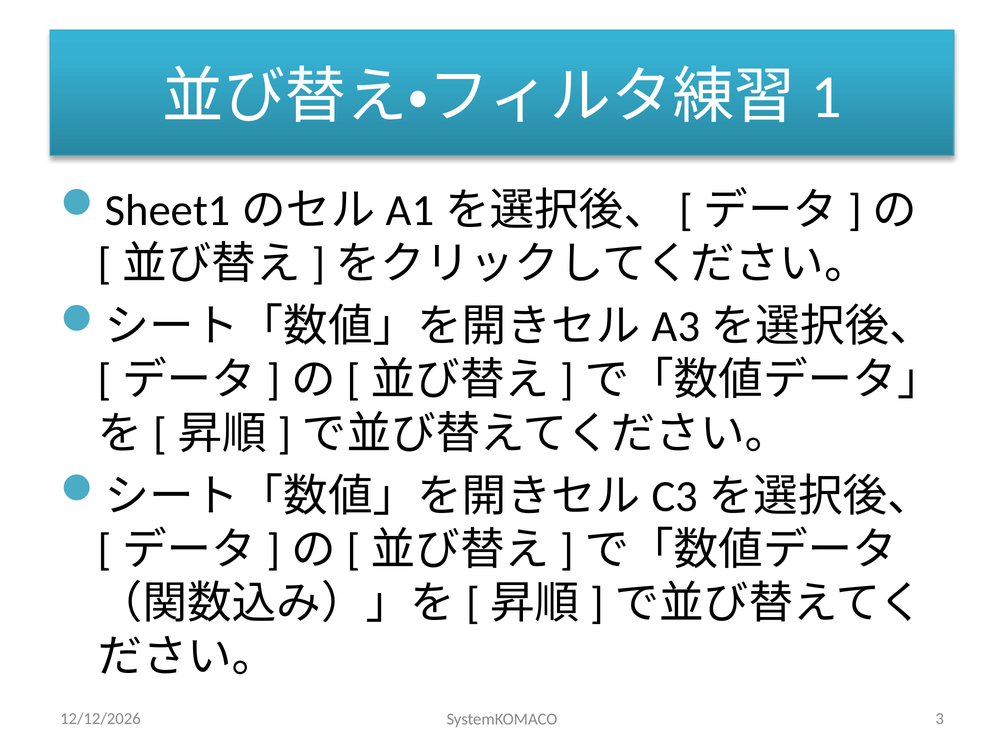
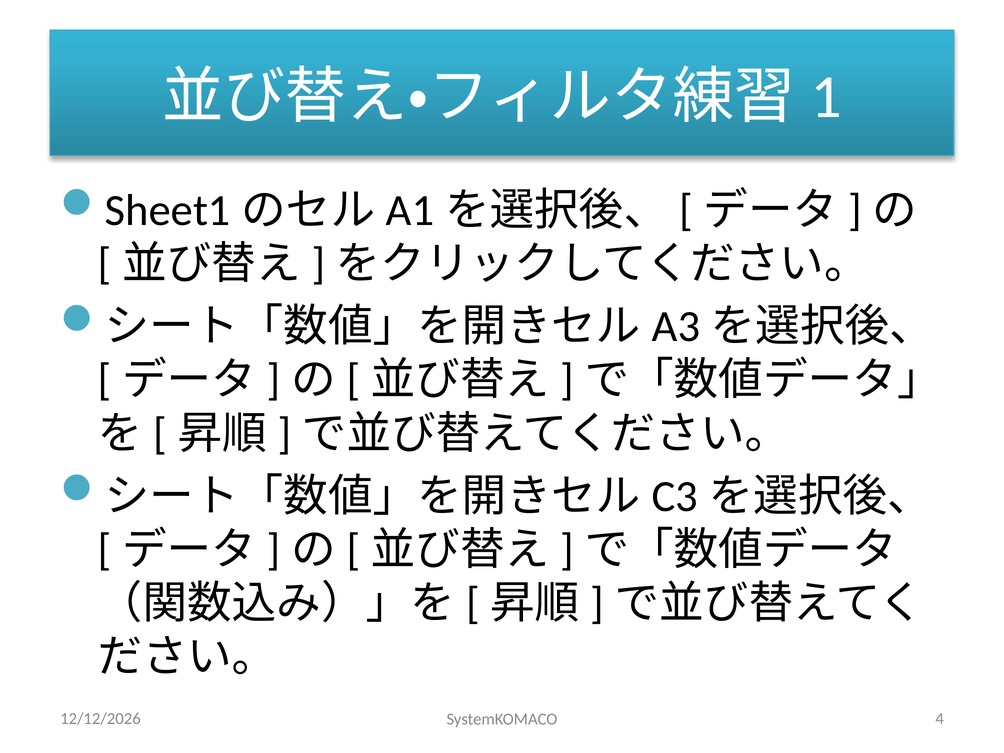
3: 3 -> 4 (940, 719)
